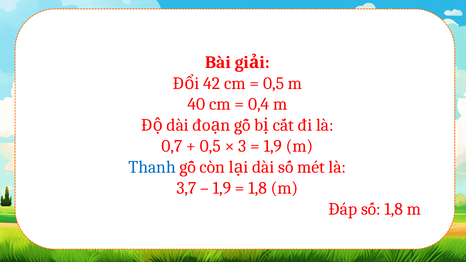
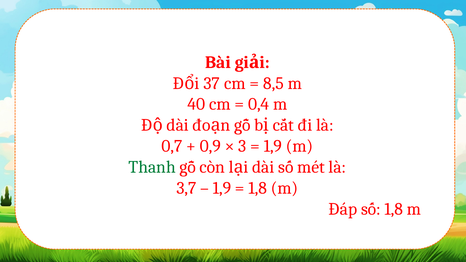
42: 42 -> 37 (212, 83)
0,5: 0,5 -> 8,5 (273, 83)
0,5: 0,5 -> 0,9 (210, 146)
Thanh colour: blue -> green (152, 167)
